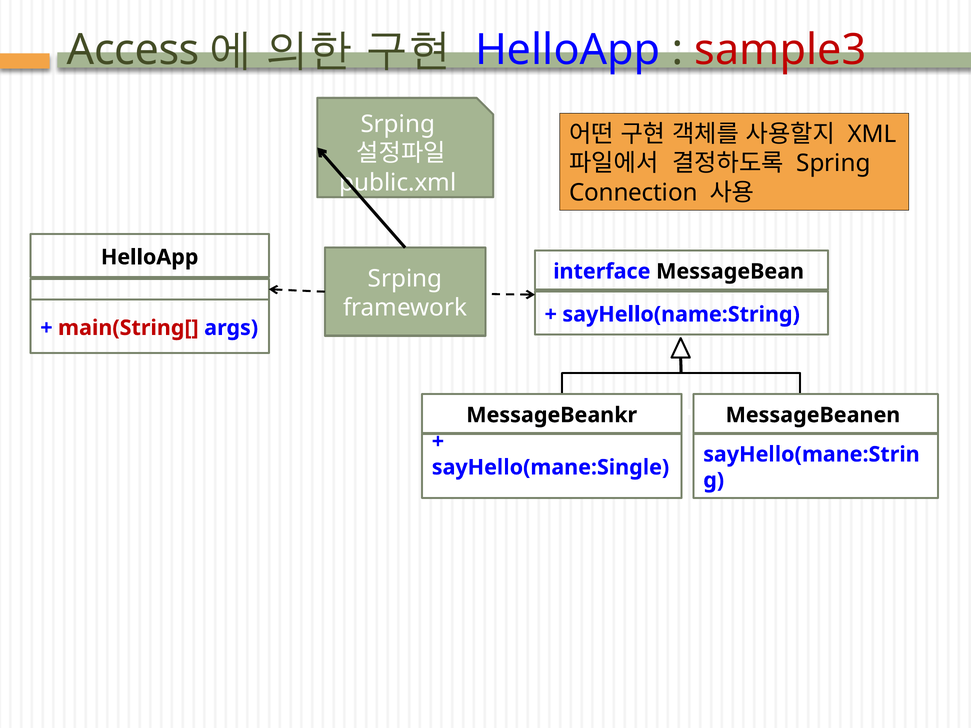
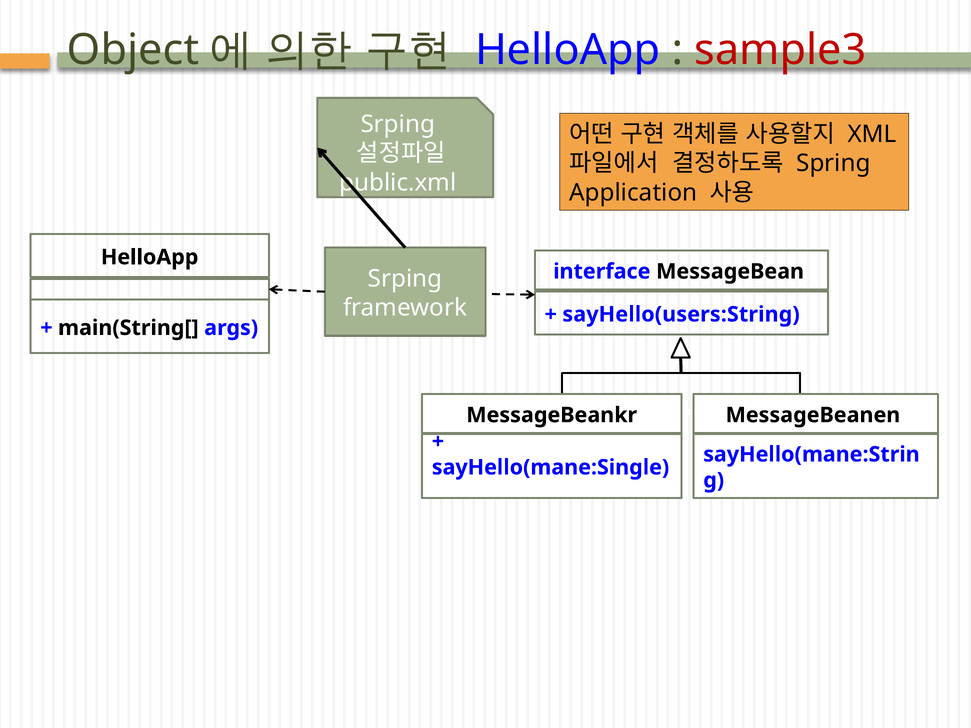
Access: Access -> Object (133, 50)
Connection: Connection -> Application (633, 193)
sayHello(name:String: sayHello(name:String -> sayHello(users:String (681, 315)
main(String[ colour: red -> black (128, 328)
